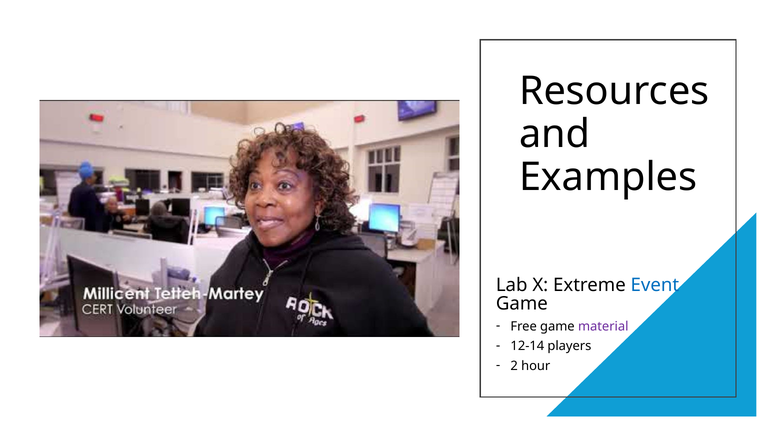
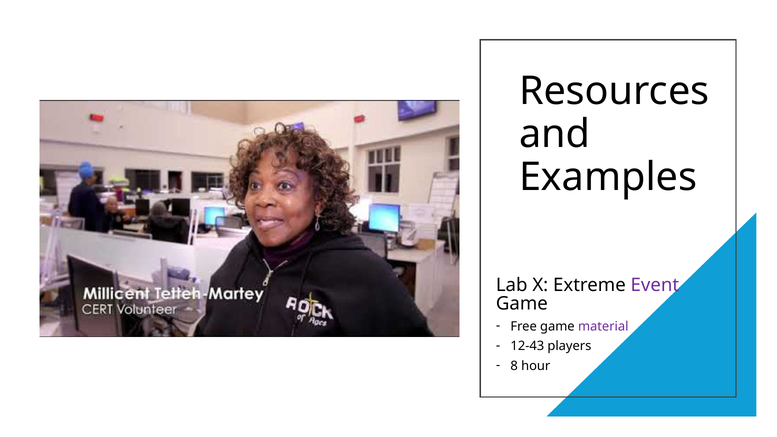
Event colour: blue -> purple (655, 285)
12-14: 12-14 -> 12-43 (527, 346)
2: 2 -> 8 (514, 366)
